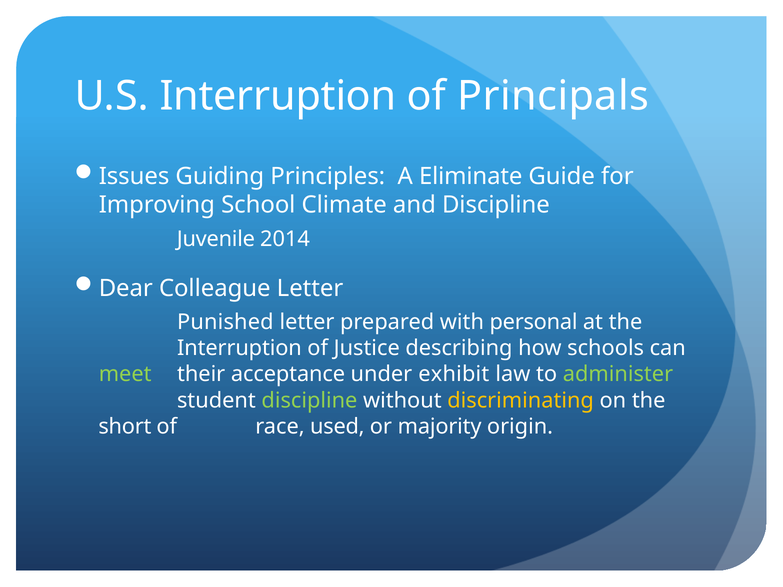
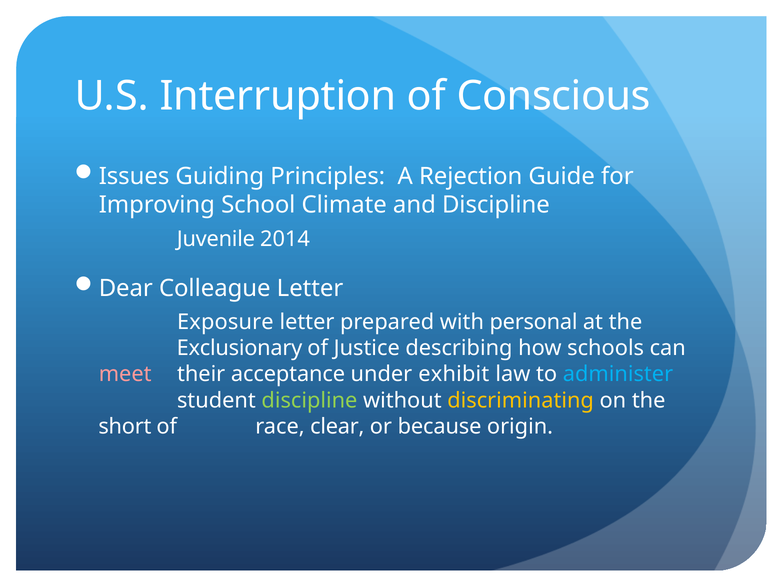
Principals: Principals -> Conscious (554, 96)
Eliminate: Eliminate -> Rejection (471, 177)
Punished: Punished -> Exposure (225, 322)
Interruption: Interruption -> Exclusionary (239, 348)
meet colour: light green -> pink (125, 374)
administer colour: light green -> light blue (618, 374)
used: used -> clear (337, 427)
majority: majority -> because (440, 427)
